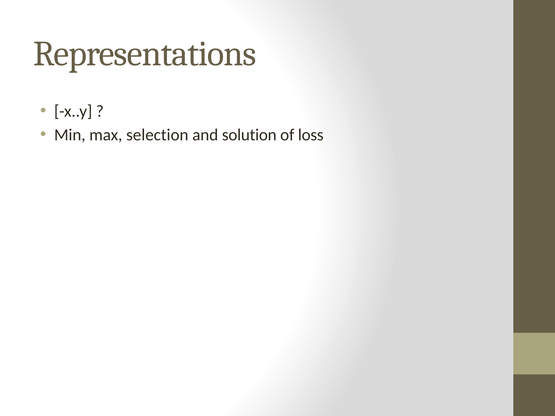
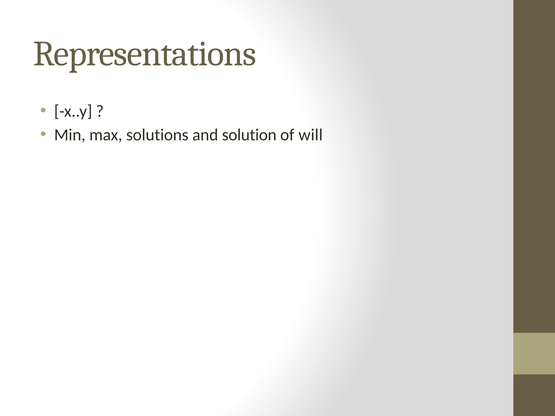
selection: selection -> solutions (157, 135)
loss: loss -> will (311, 135)
